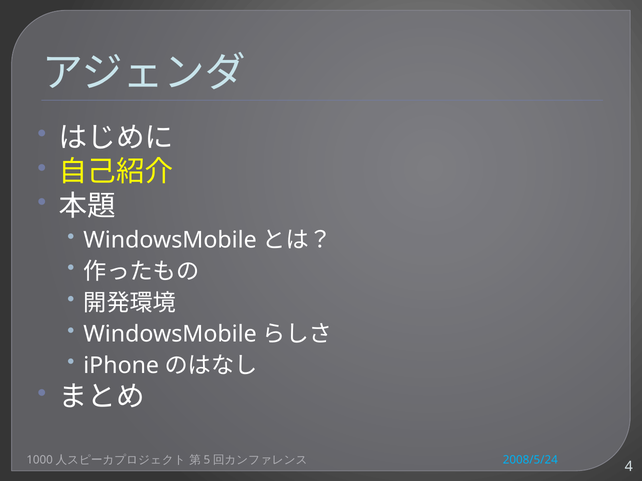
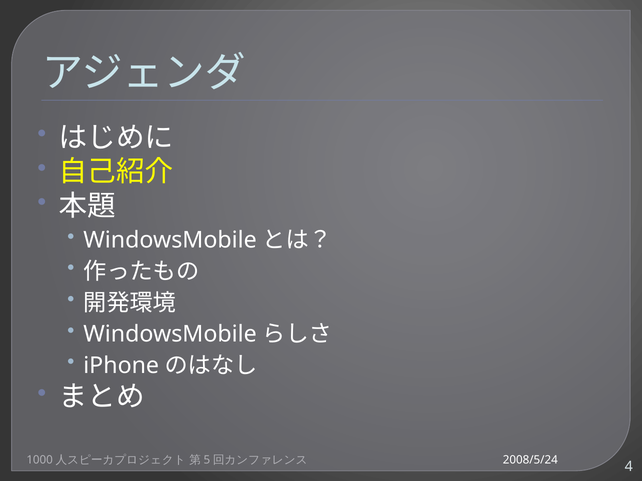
2008/5/24 colour: light blue -> white (530, 460)
